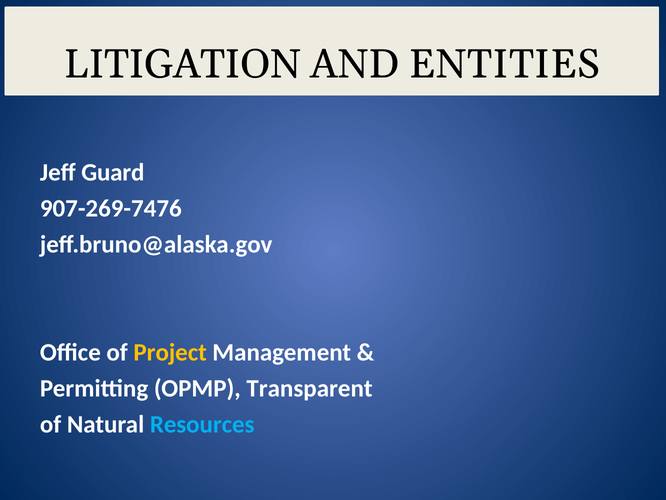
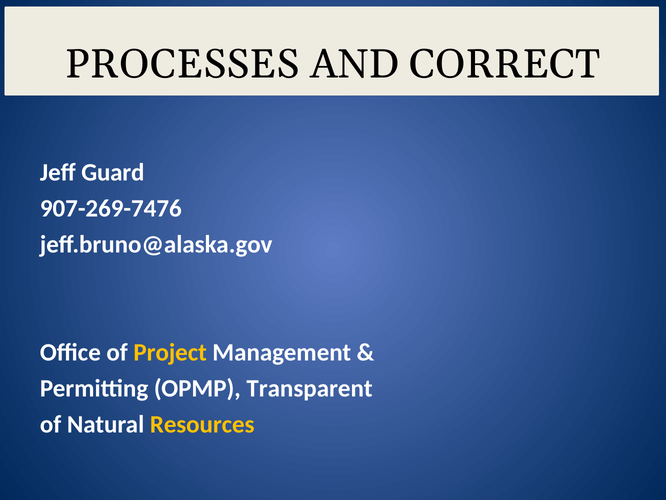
LITIGATION: LITIGATION -> PROCESSES (183, 64)
ENTITIES: ENTITIES -> CORRECT (505, 64)
Resources colour: light blue -> yellow (202, 424)
